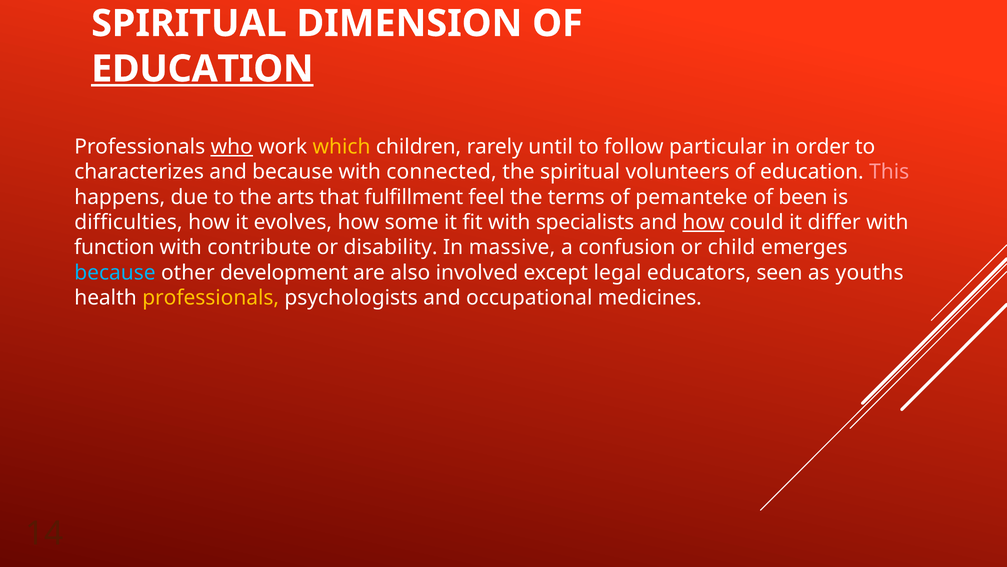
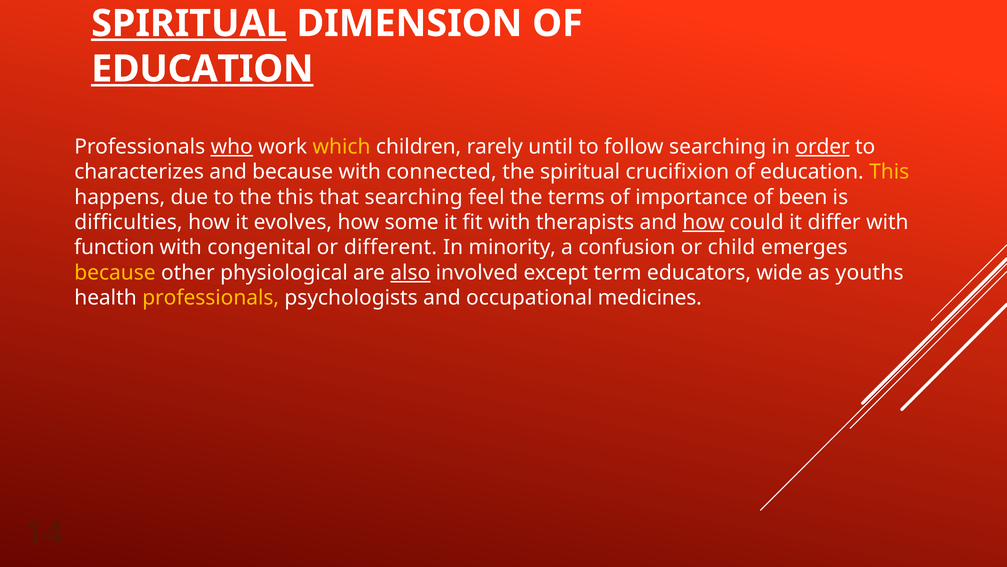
SPIRITUAL underline: none -> present (189, 24)
follow particular: particular -> searching (718, 147)
order underline: none -> present (823, 147)
volunteers: volunteers -> crucifixion (677, 172)
This colour: pink -> yellow (889, 172)
the arts: arts -> this (295, 197)
that fulfillment: fulfillment -> searching (414, 197)
pemanteke: pemanteke -> importance (692, 197)
specialists: specialists -> therapists (585, 222)
contribute: contribute -> congenital (259, 247)
disability: disability -> different (391, 247)
massive: massive -> minority (512, 247)
because colour: light blue -> yellow (115, 272)
development: development -> physiological (284, 272)
also underline: none -> present (410, 272)
legal: legal -> term (618, 272)
seen: seen -> wide (779, 272)
